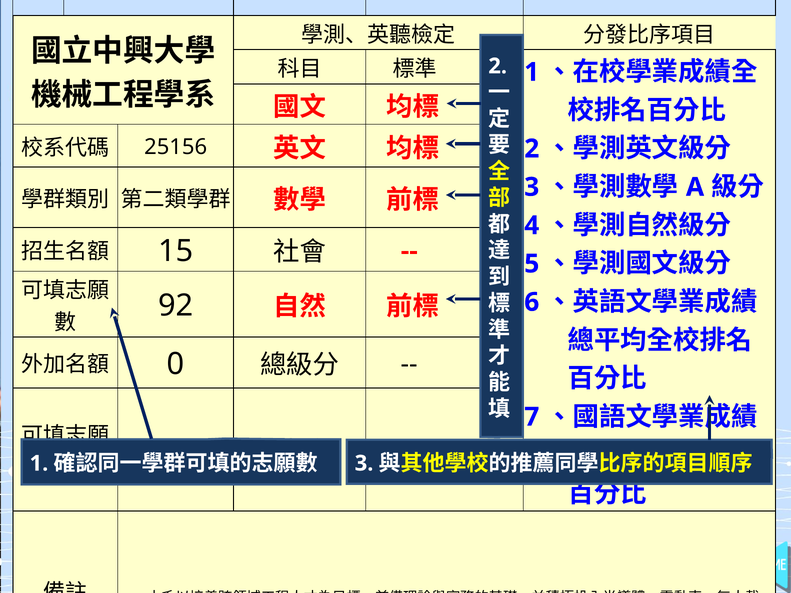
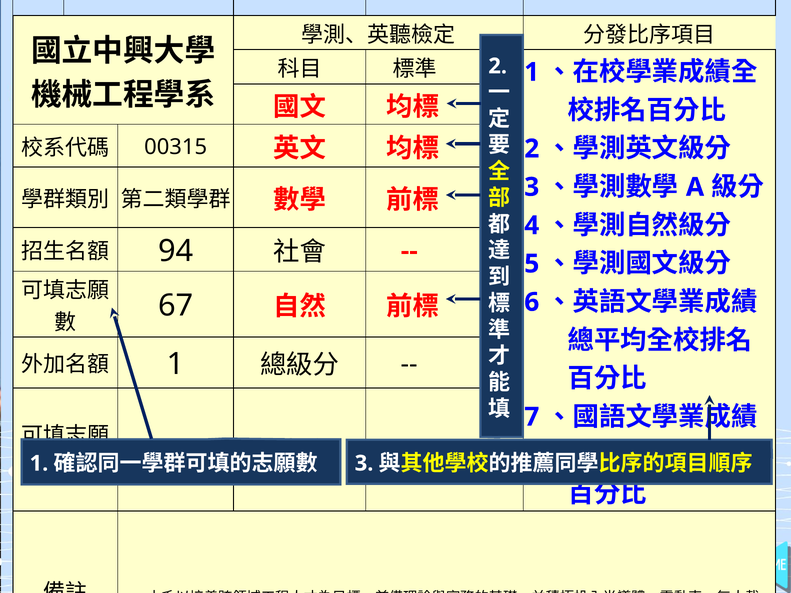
25156: 25156 -> 00315 (176, 147)
15: 15 -> 94 (176, 251)
92: 92 -> 67 (176, 306)
0: 0 -> 1 (176, 364)
